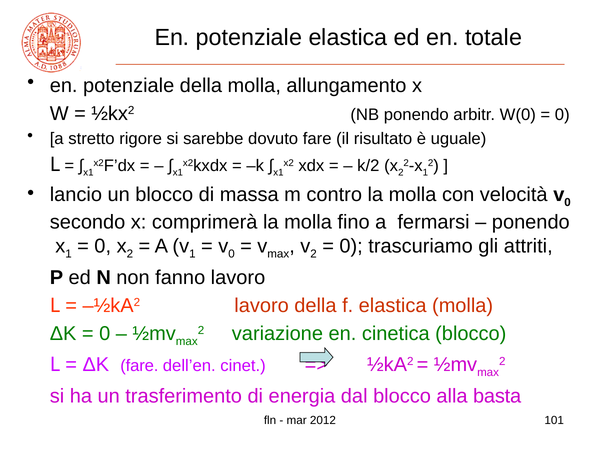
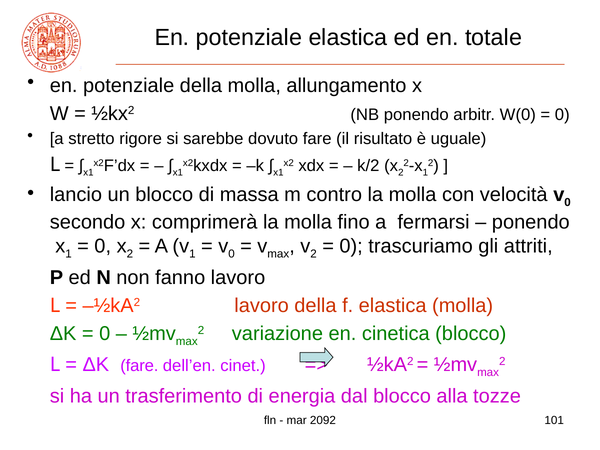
basta: basta -> tozze (497, 396)
2012: 2012 -> 2092 (323, 421)
